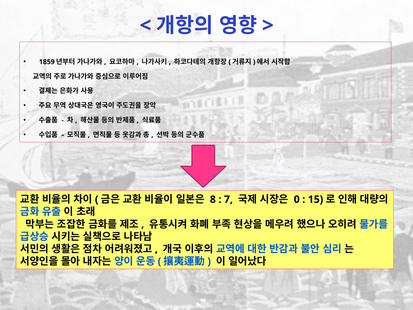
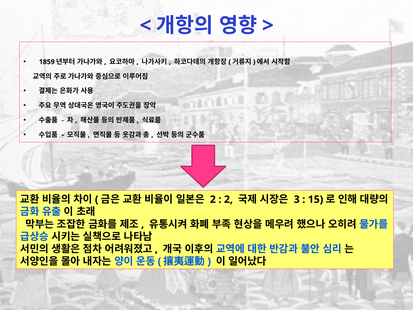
8: 8 -> 2 (213, 199)
7: 7 -> 2 (228, 199)
0: 0 -> 3 (297, 199)
